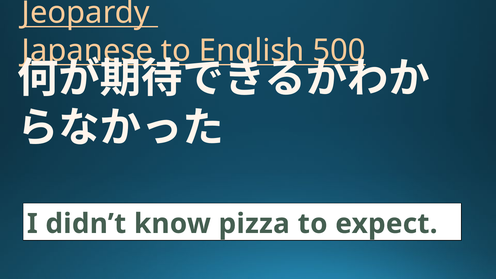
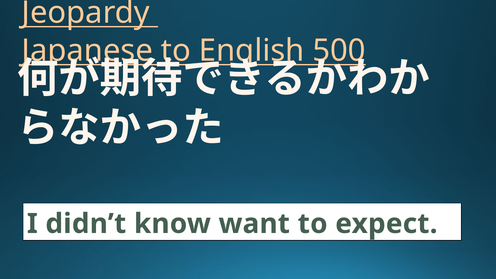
pizza: pizza -> want (254, 224)
